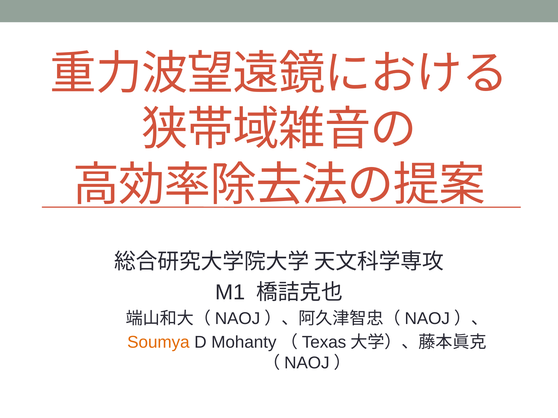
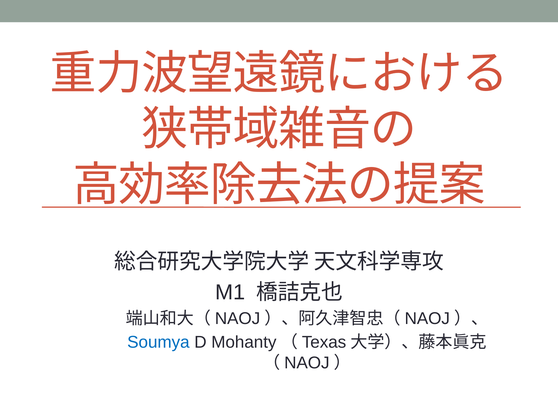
Soumya colour: orange -> blue (158, 343)
